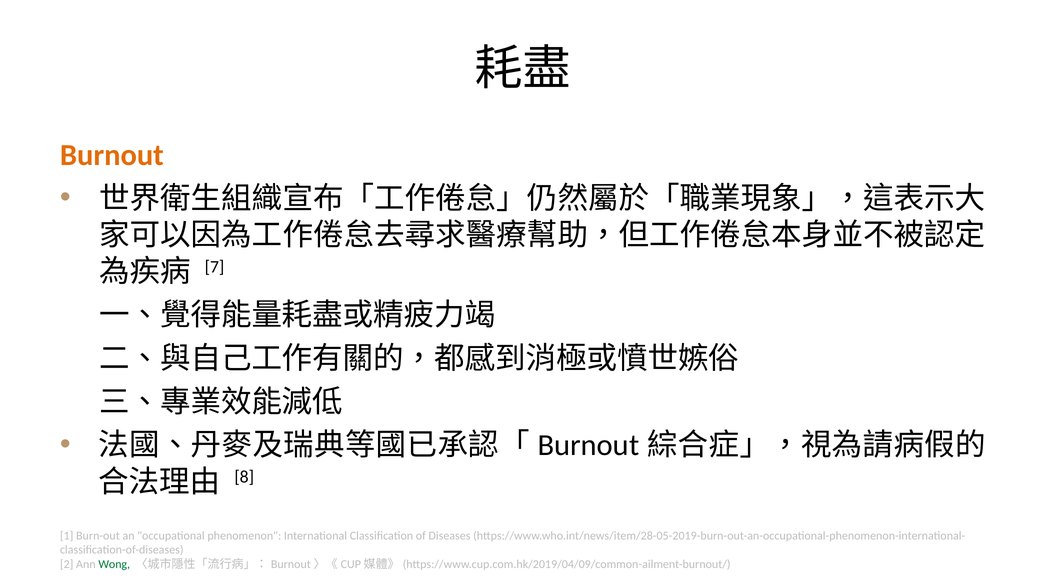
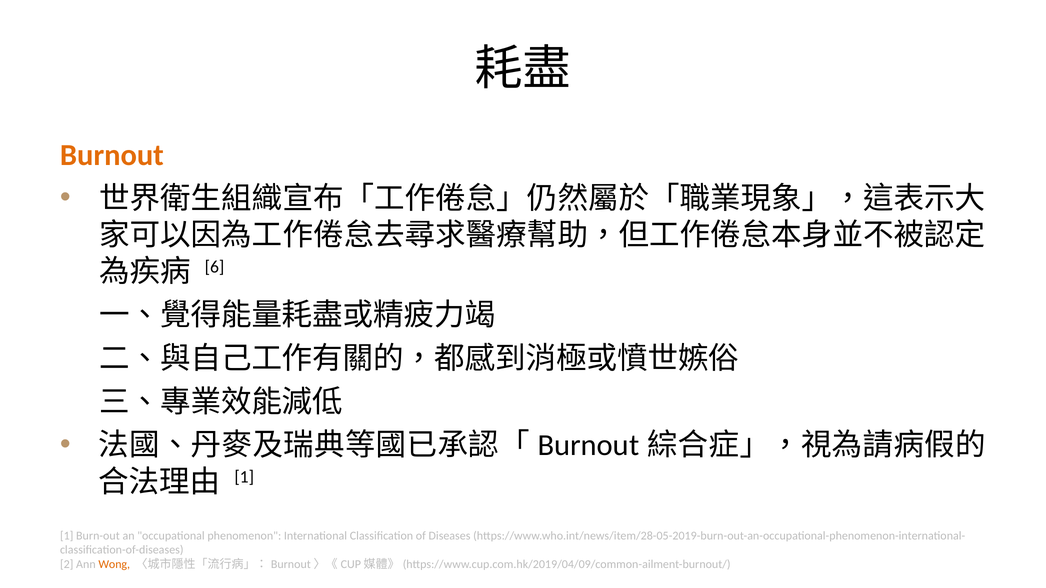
7: 7 -> 6 (215, 267)
8: 8 -> 1 (244, 477)
Wong colour: green -> orange (114, 565)
